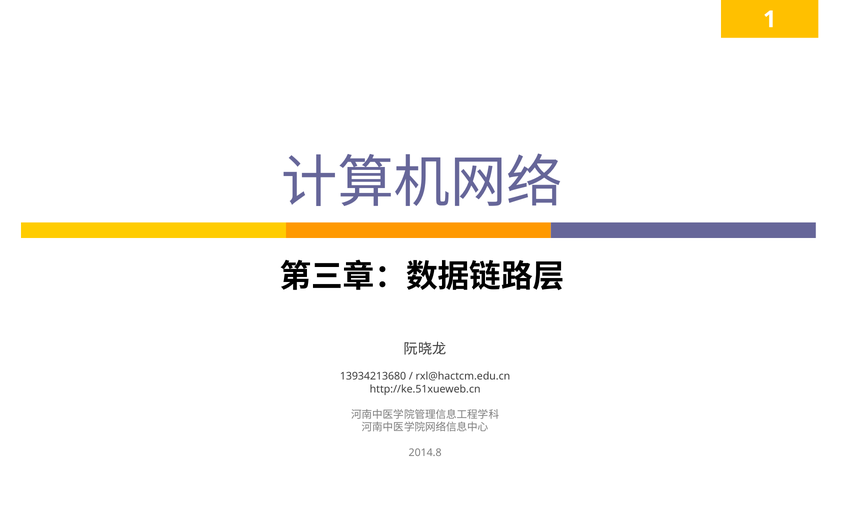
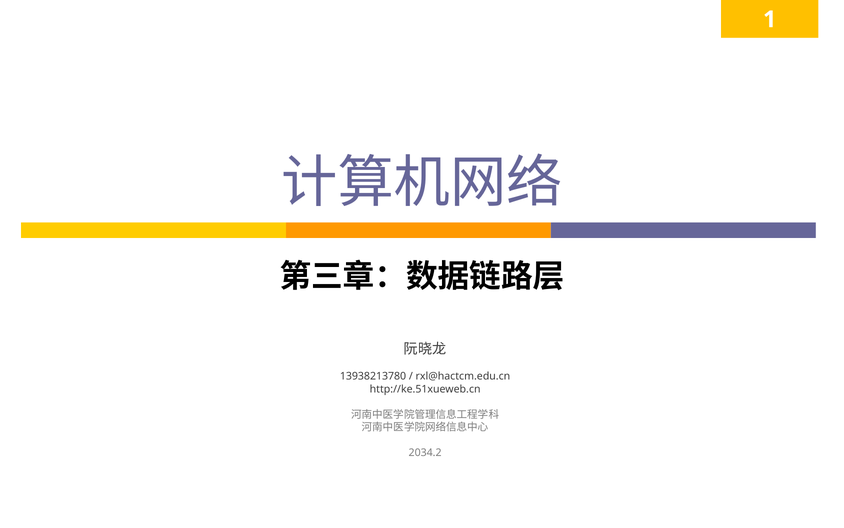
13934213680: 13934213680 -> 13938213780 (373, 376)
2014.8: 2014.8 -> 2034.2 (425, 452)
